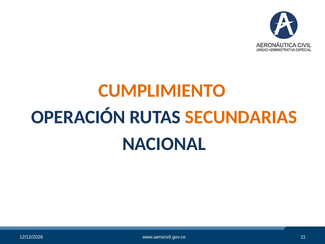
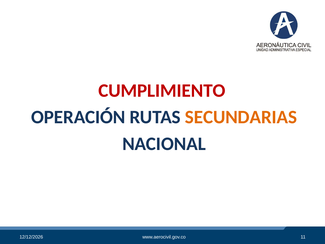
CUMPLIMIENTO colour: orange -> red (162, 91)
